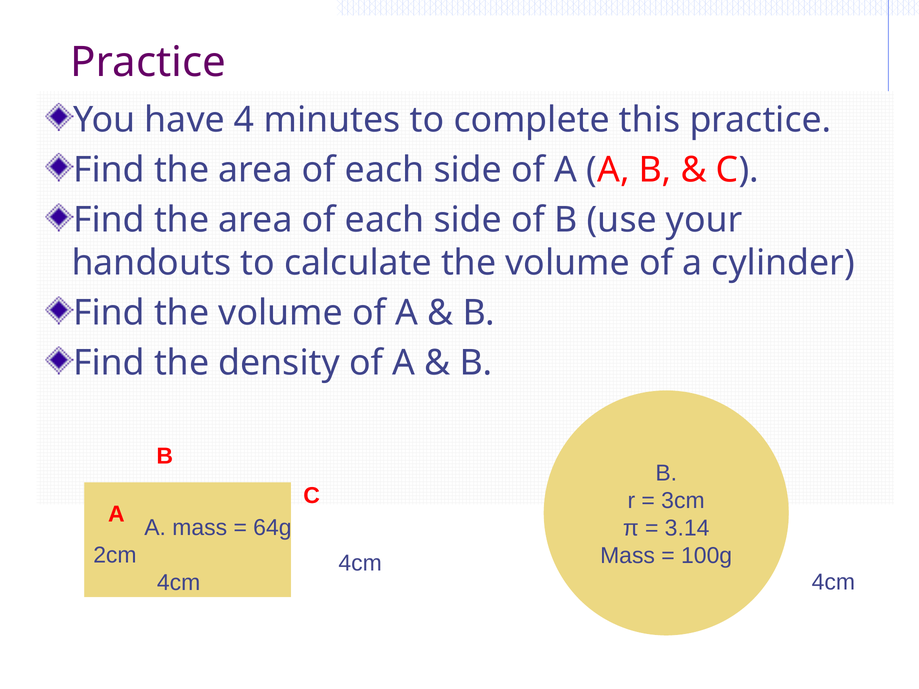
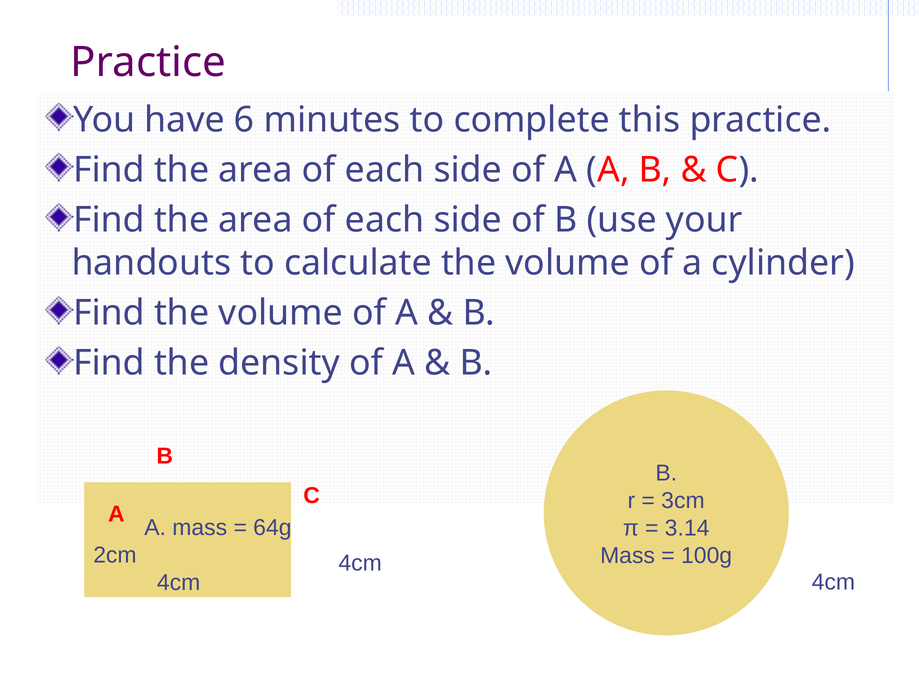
4: 4 -> 6 (244, 120)
